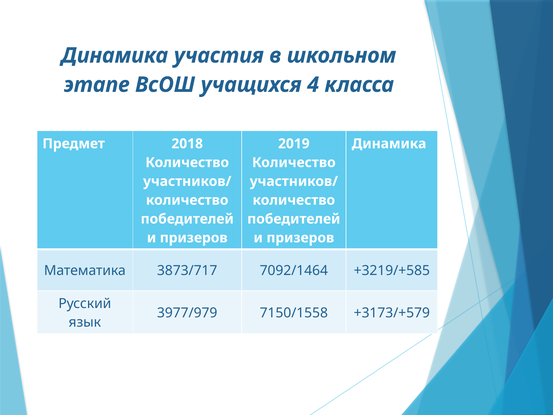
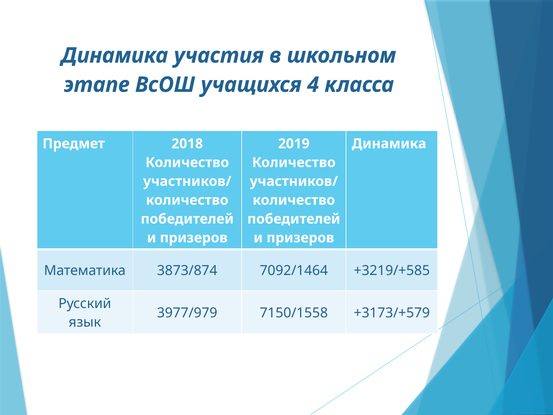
3873/717: 3873/717 -> 3873/874 (187, 271)
